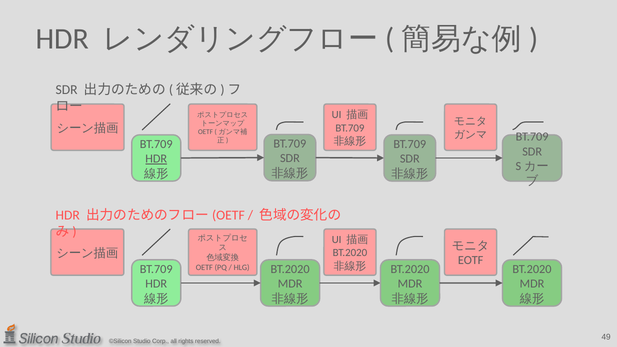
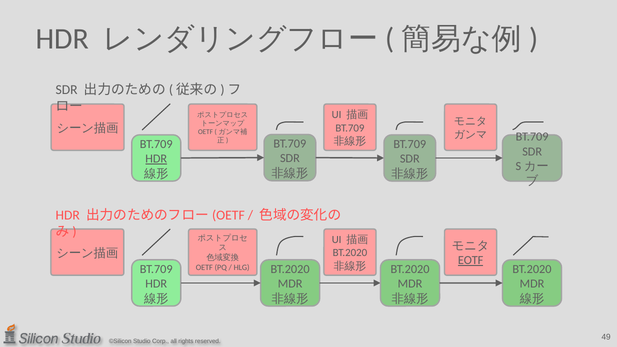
EOTF underline: none -> present (471, 260)
